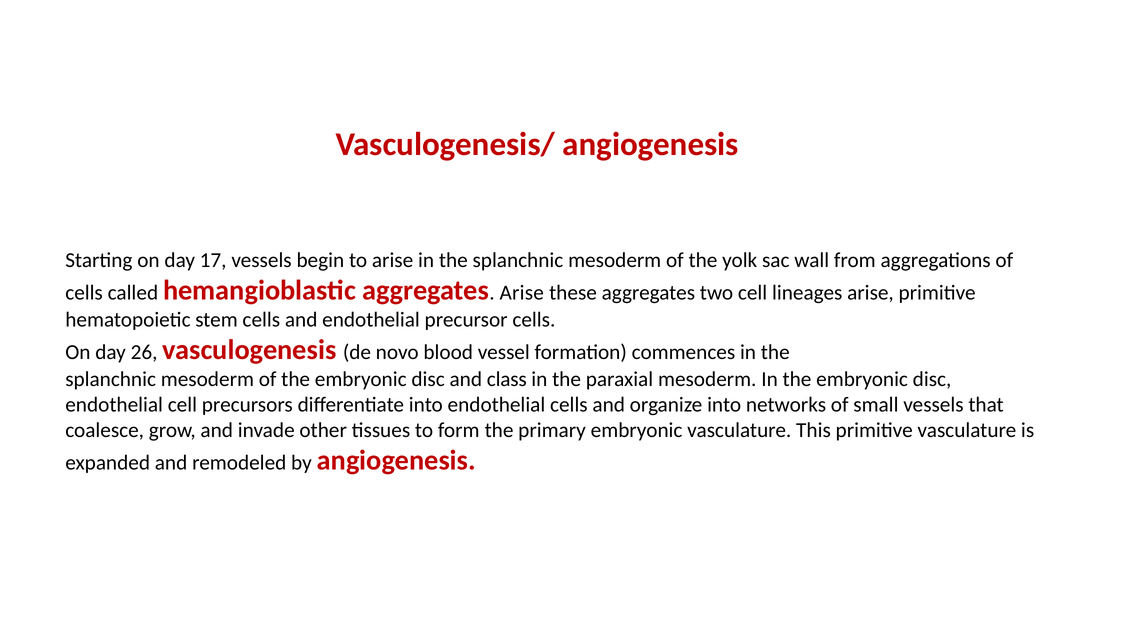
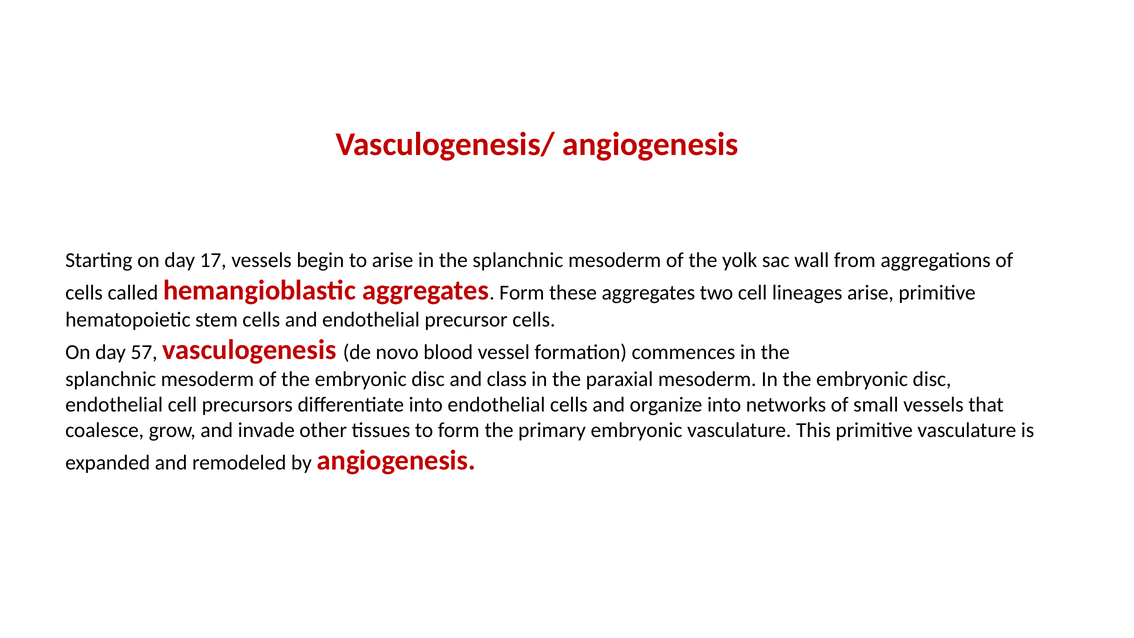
Arise: Arise -> Form (522, 293)
26: 26 -> 57 (144, 352)
